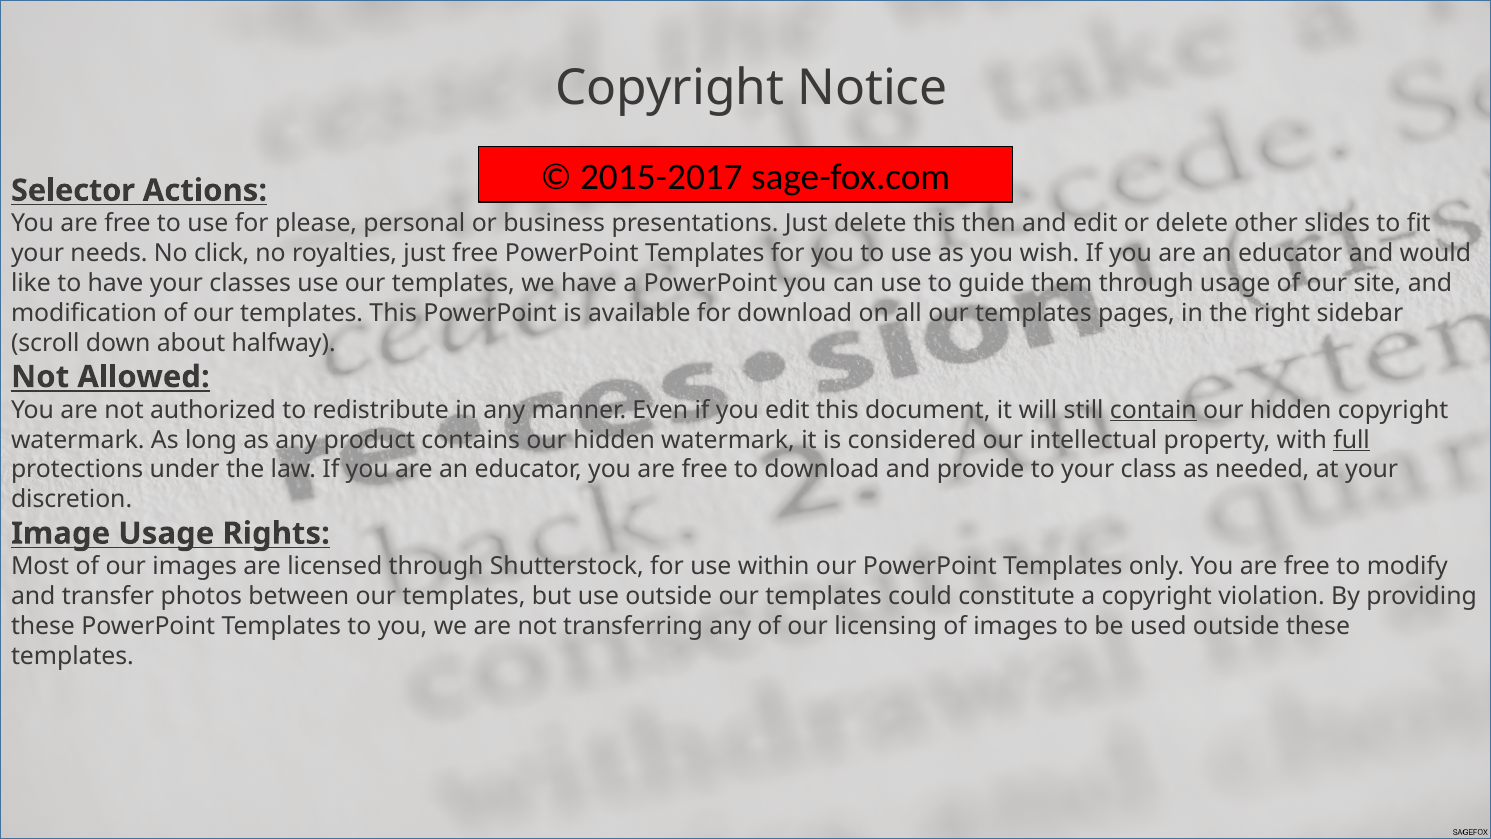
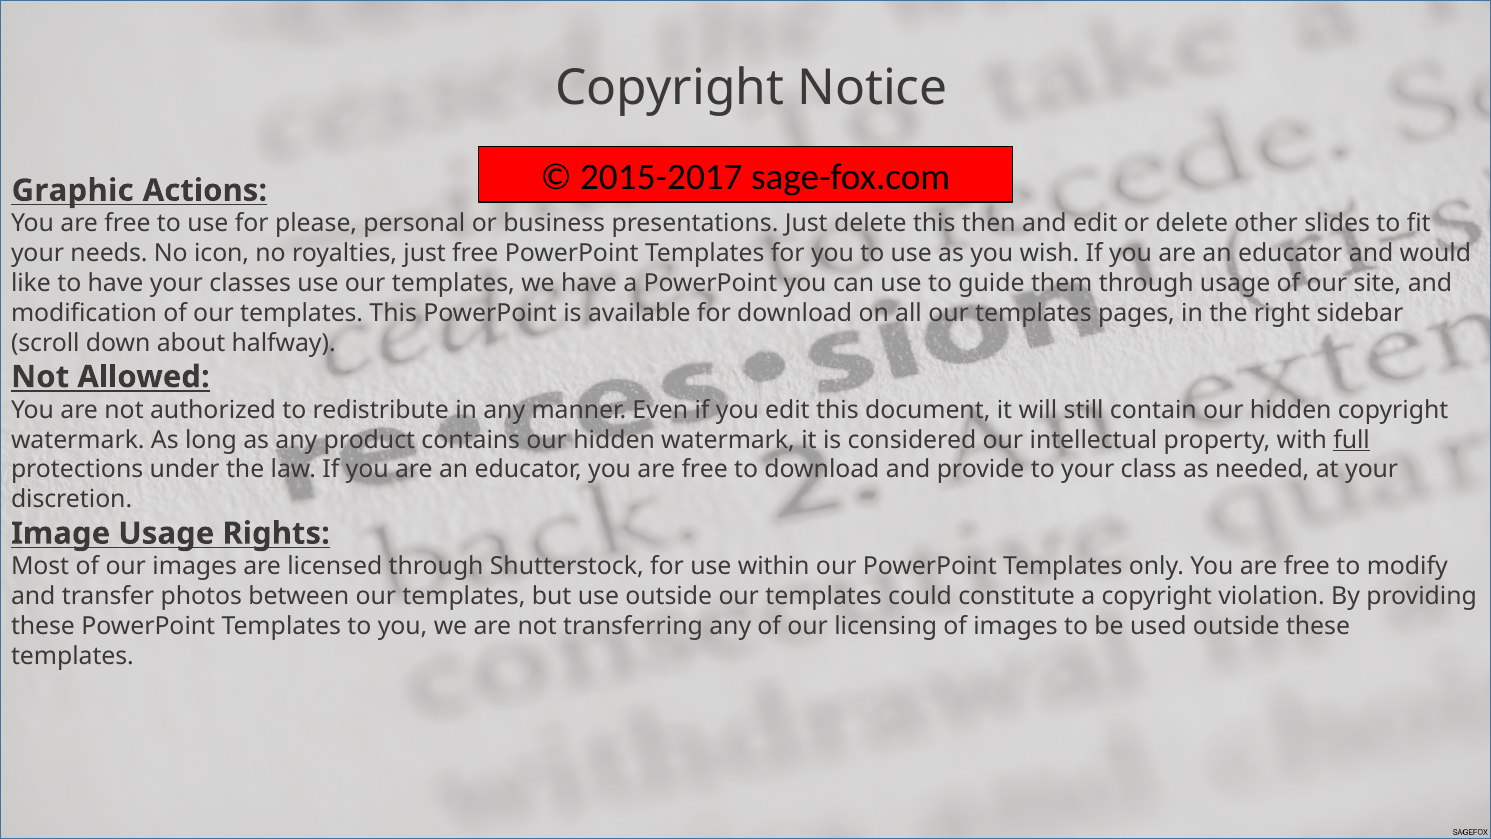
Selector: Selector -> Graphic (73, 190)
click: click -> icon (222, 253)
contain underline: present -> none (1153, 410)
